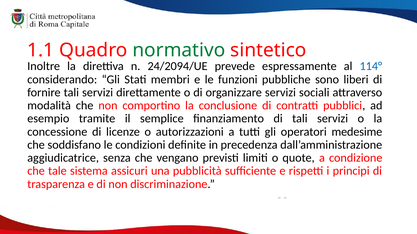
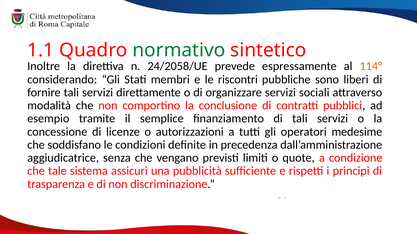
24/2094/UE: 24/2094/UE -> 24/2058/UE (178, 66)
114° colour: blue -> orange (371, 66)
funzioni: funzioni -> riscontri (238, 80)
